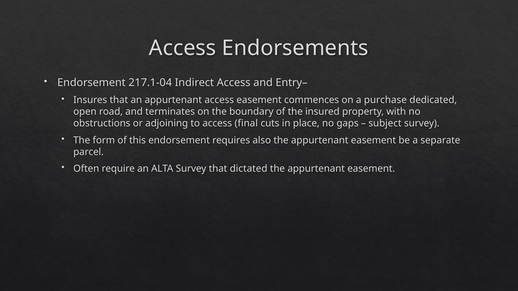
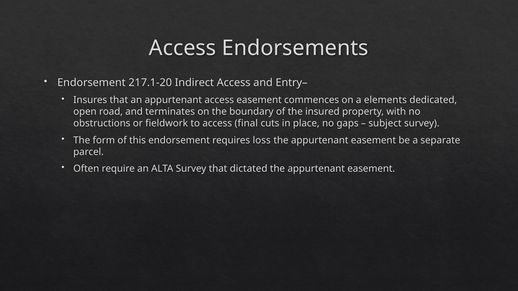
217.1-04: 217.1-04 -> 217.1-20 (150, 83)
purchase: purchase -> elements (385, 100)
adjoining: adjoining -> fieldwork (167, 123)
also: also -> loss (262, 140)
